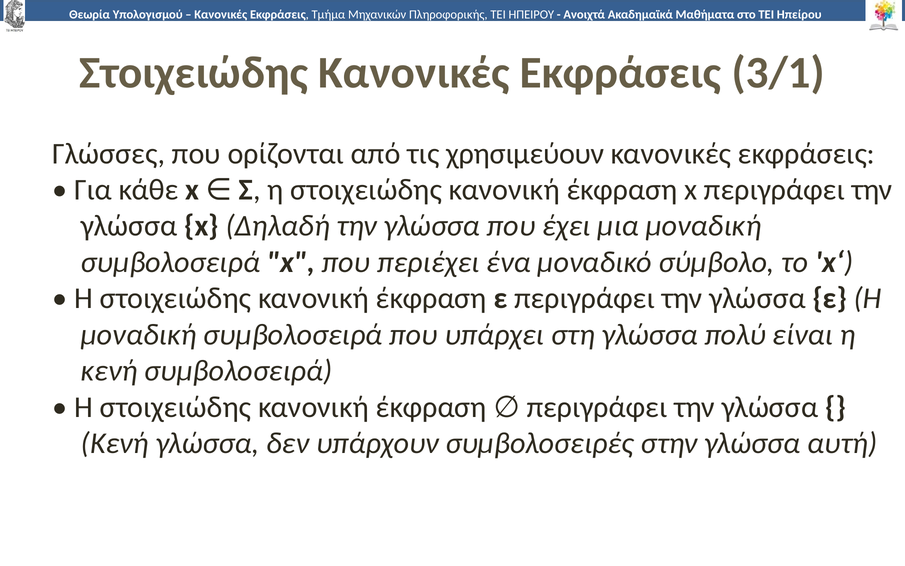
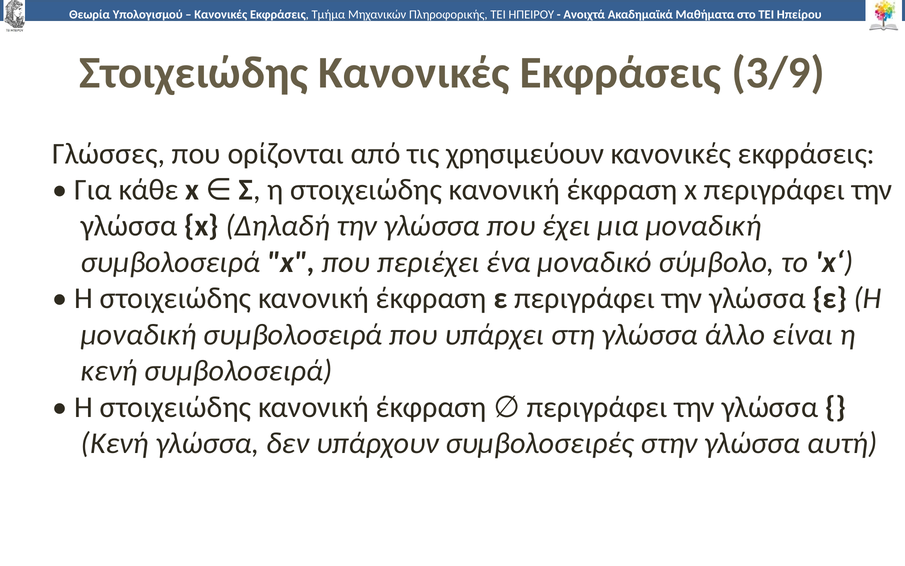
3/1: 3/1 -> 3/9 (778, 73)
πολύ: πολύ -> άλλο (735, 334)
